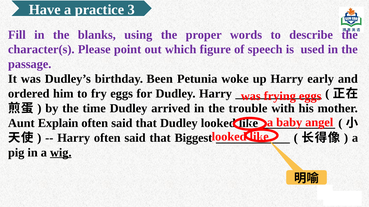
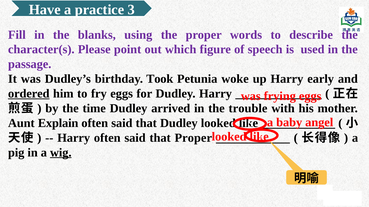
Been: Been -> Took (160, 79)
ordered underline: none -> present (29, 94)
that Biggest: Biggest -> Proper (193, 138)
